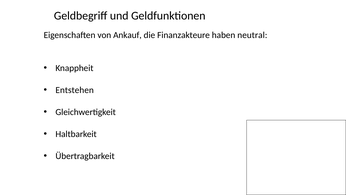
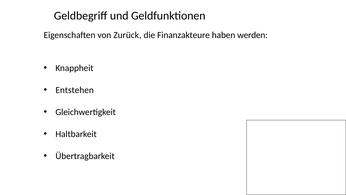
Ankauf: Ankauf -> Zurück (127, 35)
neutral: neutral -> werden (252, 35)
